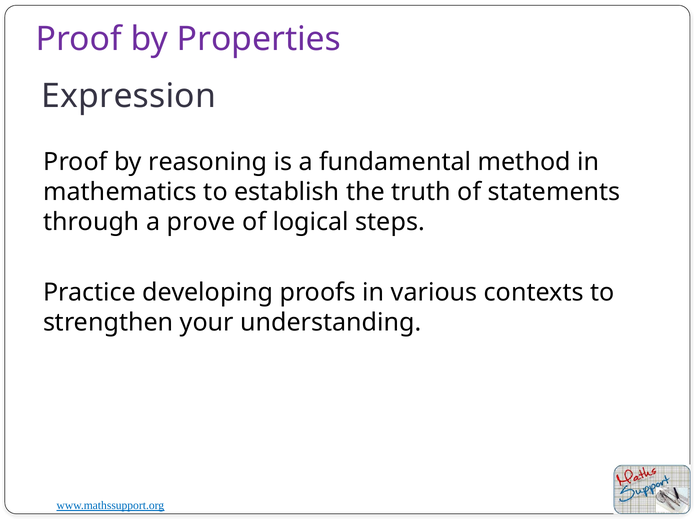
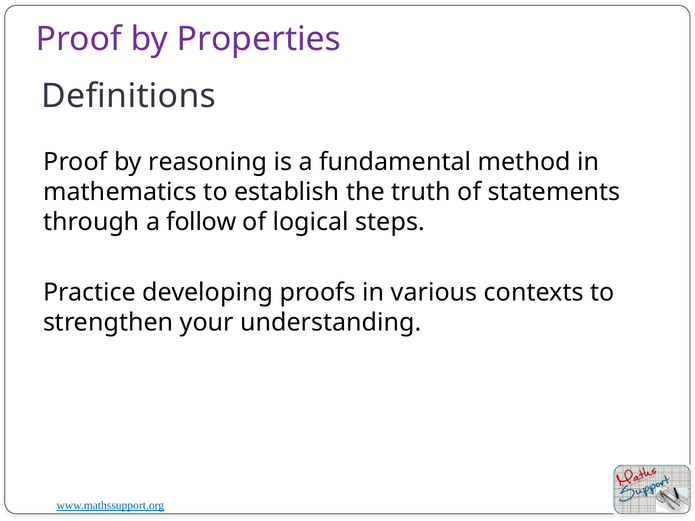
Expression: Expression -> Definitions (129, 96)
prove: prove -> follow (201, 222)
